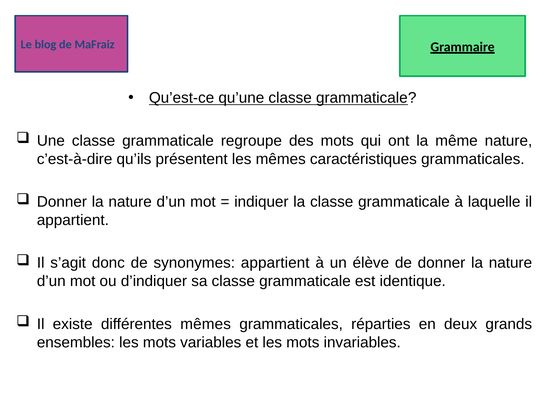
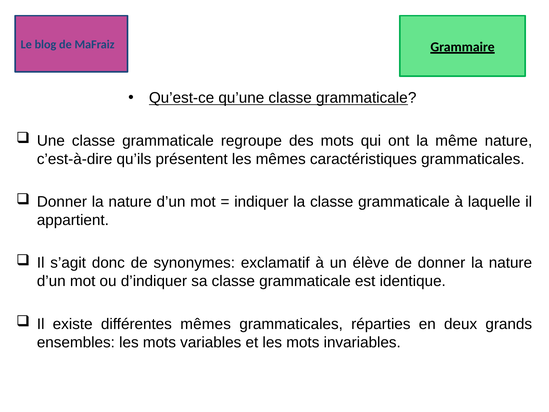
synonymes appartient: appartient -> exclamatif (275, 263)
